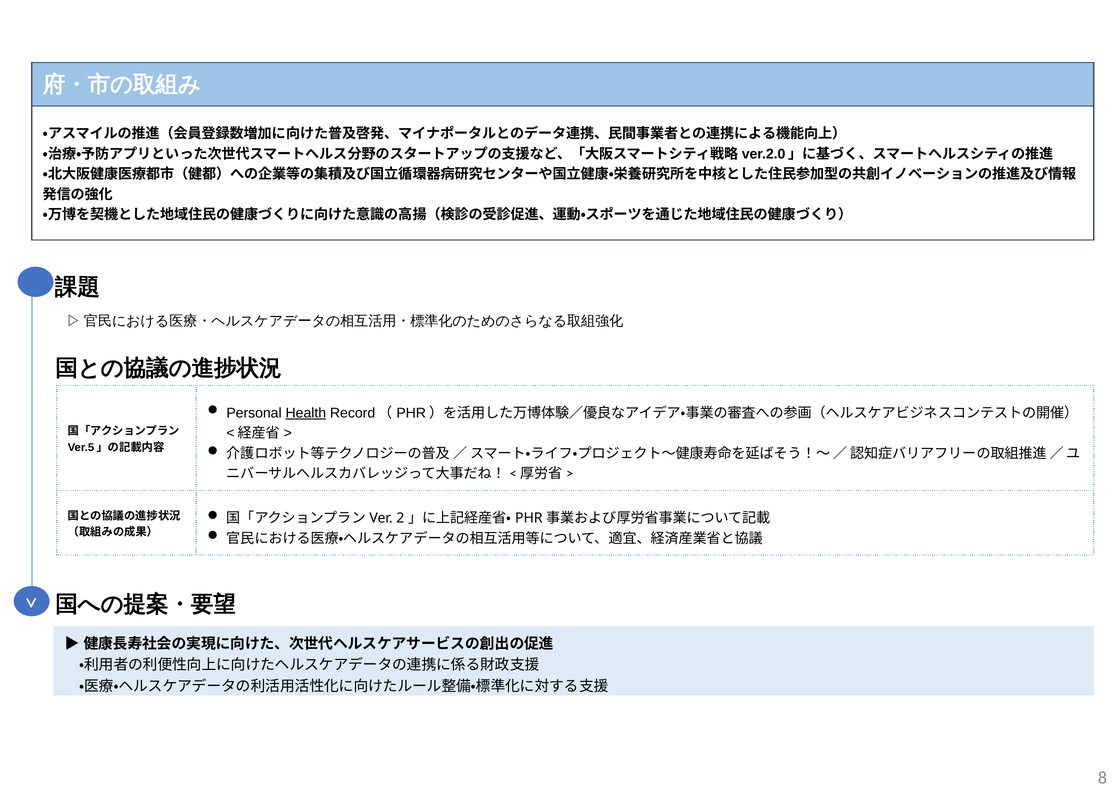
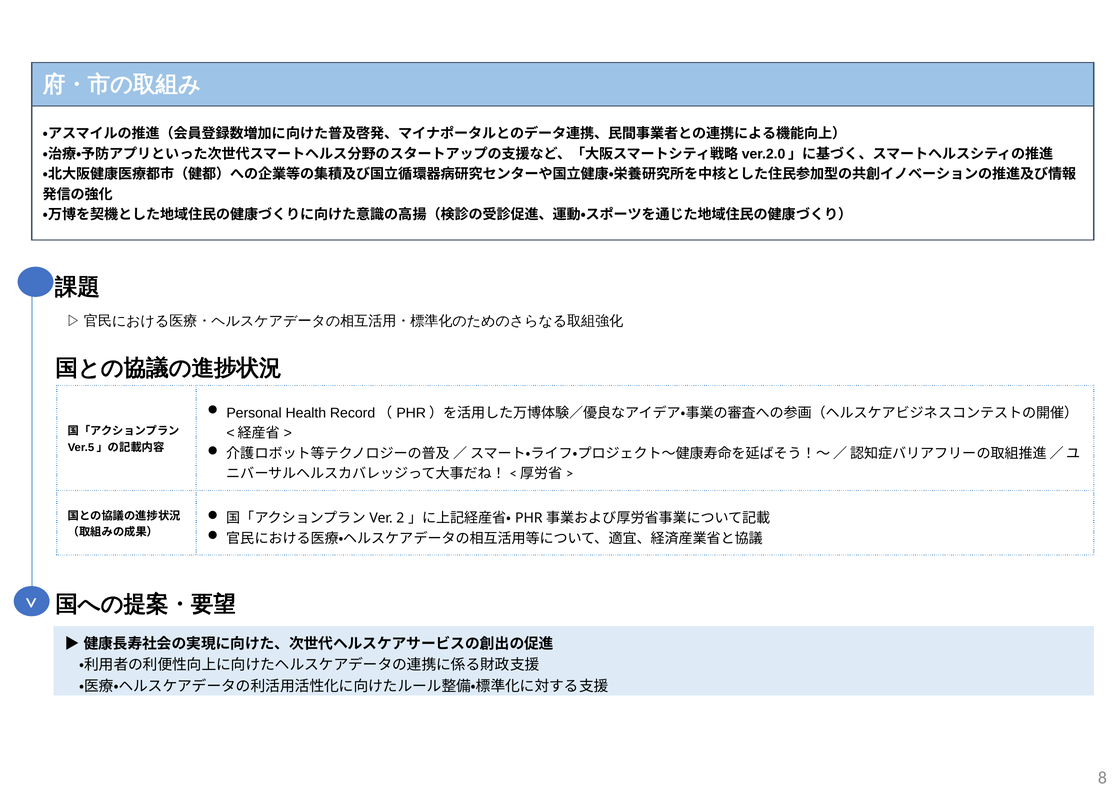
Health underline: present -> none (306, 413)
